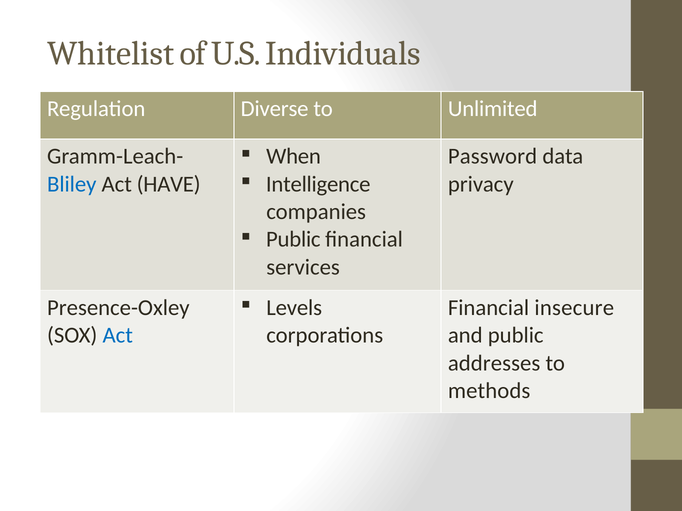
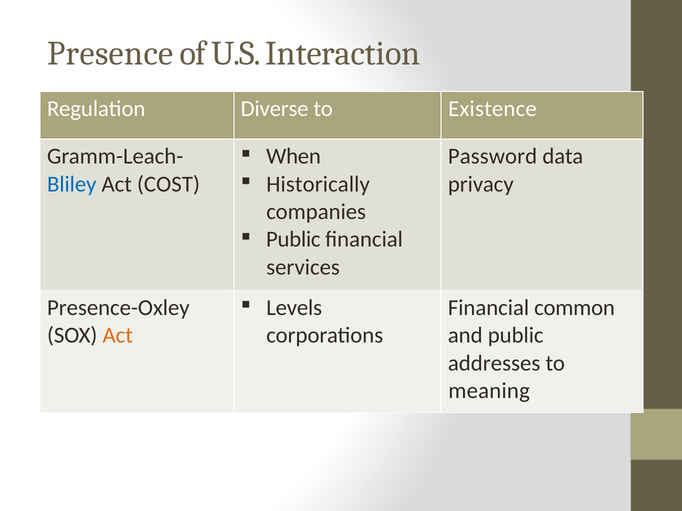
Whitelist: Whitelist -> Presence (110, 54)
Individuals: Individuals -> Interaction (343, 54)
Unlimited: Unlimited -> Existence (492, 109)
Intelligence: Intelligence -> Historically (318, 184)
HAVE: HAVE -> COST (168, 184)
insecure: insecure -> common (575, 308)
Act colour: blue -> orange (118, 336)
methods: methods -> meaning (489, 391)
